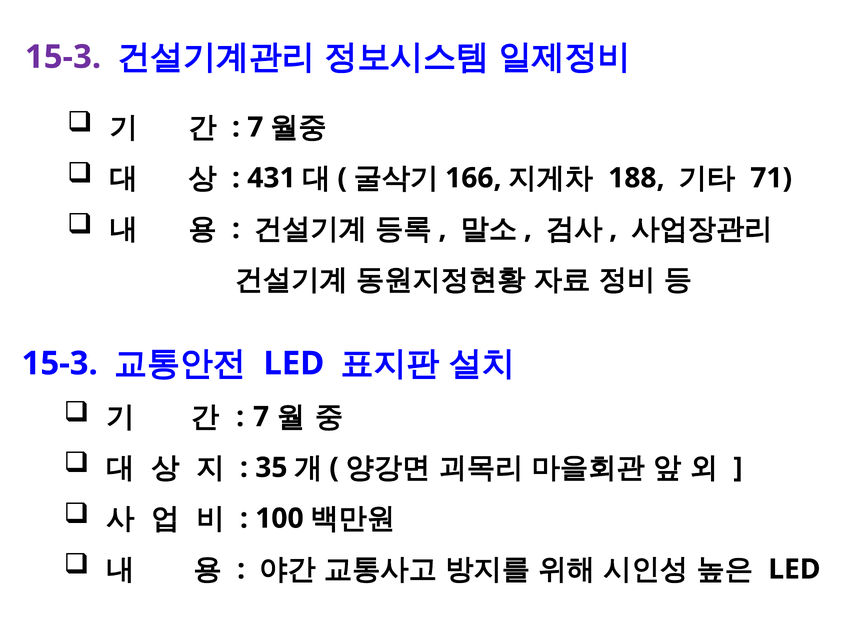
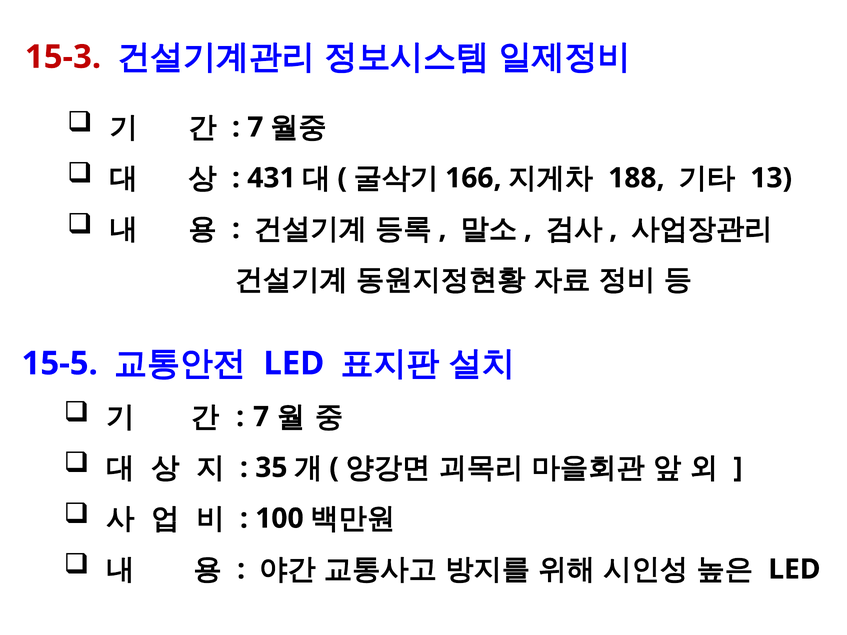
15-3 colour: purple -> red (63, 57)
71: 71 -> 13 (771, 178)
15-3: 15-3 -> 15-5 (60, 364)
